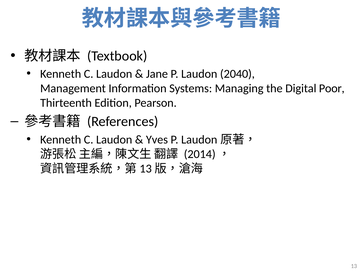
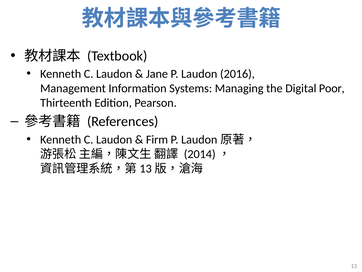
2040: 2040 -> 2016 (237, 74)
Yves: Yves -> Firm (157, 139)
